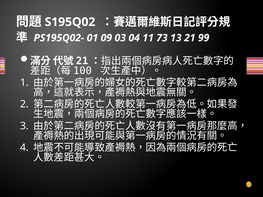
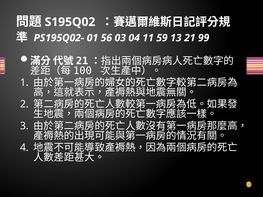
09: 09 -> 56 (106, 38)
73: 73 -> 59 (162, 38)
